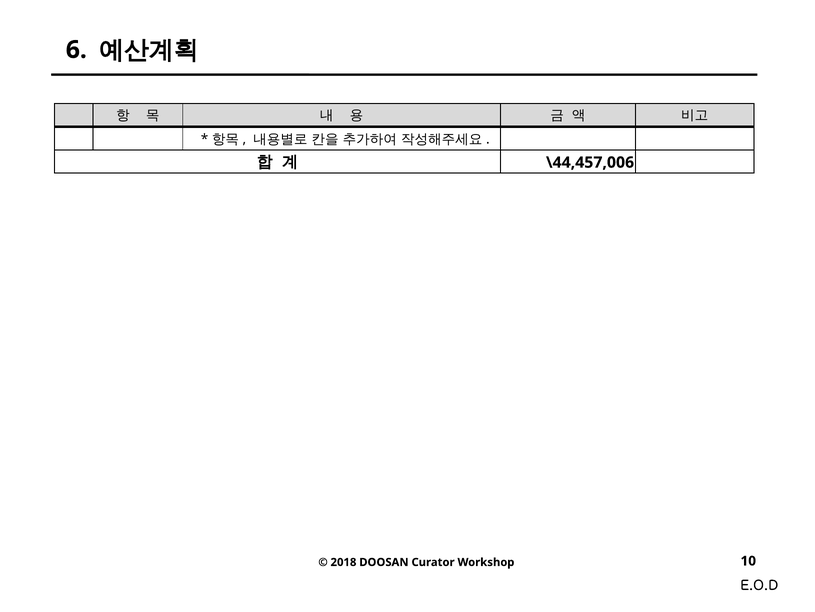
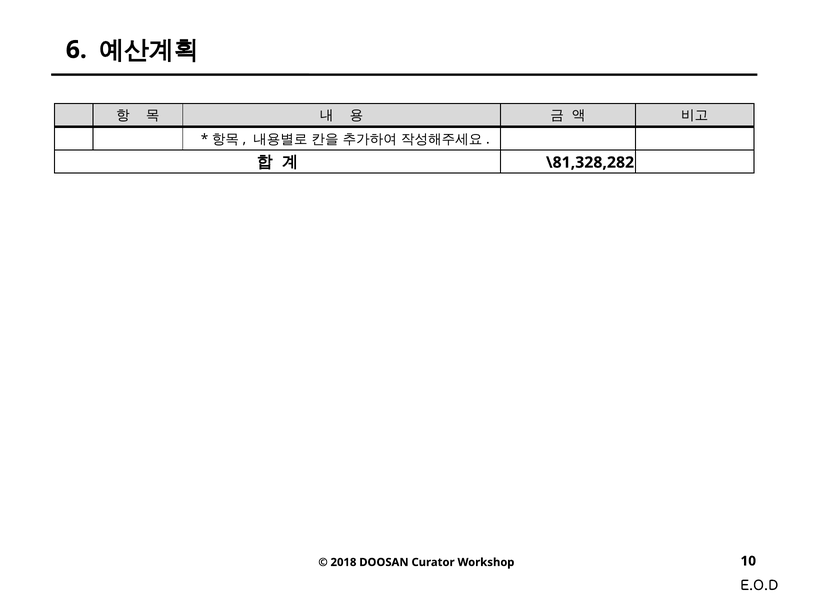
\44,457,006: \44,457,006 -> \81,328,282 (590, 162)
